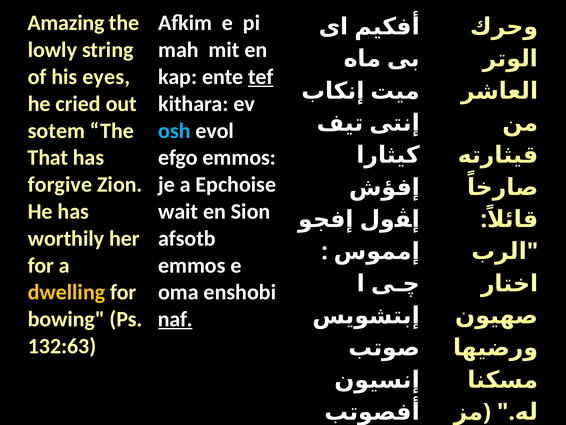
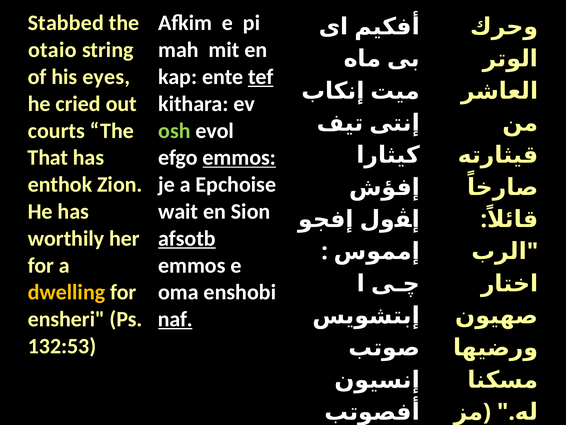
Amazing: Amazing -> Stabbed (66, 23)
lowly: lowly -> otaio (52, 50)
sotem: sotem -> courts (56, 131)
osh colour: light blue -> light green (174, 131)
emmos underline: none -> present (239, 157)
forgive: forgive -> enthok (60, 184)
afsotb underline: none -> present (187, 238)
bowing: bowing -> ensheri (66, 319)
132:63: 132:63 -> 132:53 (62, 346)
